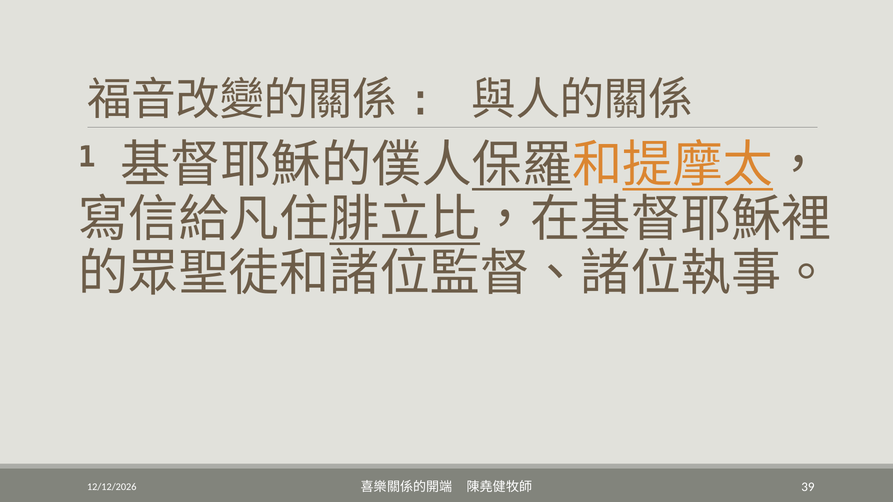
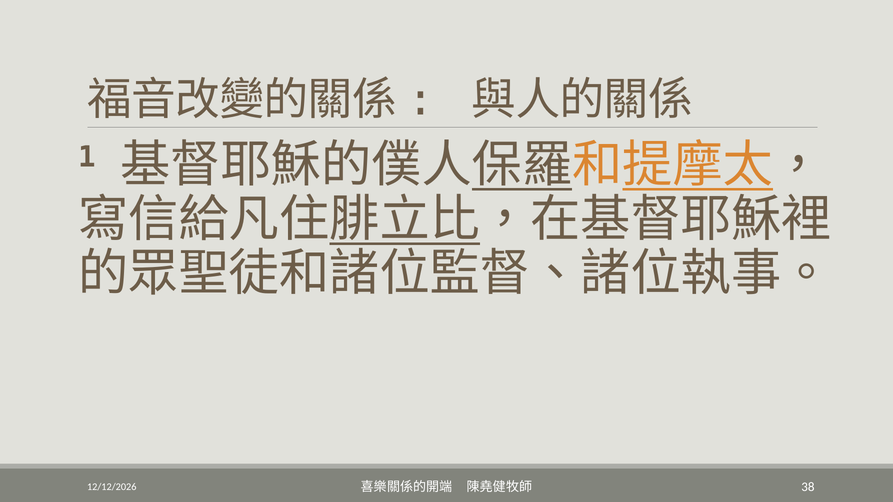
39: 39 -> 38 (808, 487)
